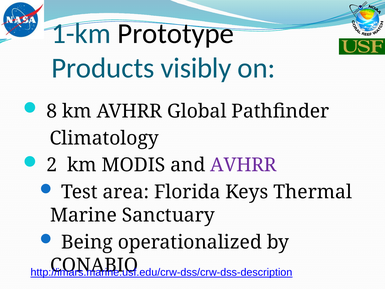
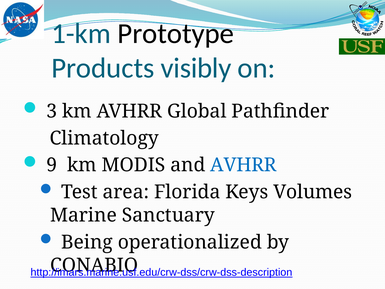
8: 8 -> 3 (52, 111)
2: 2 -> 9 (52, 165)
AVHRR colour: purple -> blue (243, 165)
Thermal: Thermal -> Volumes (313, 192)
